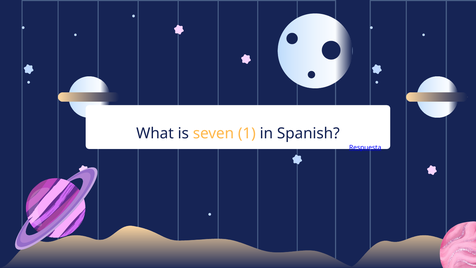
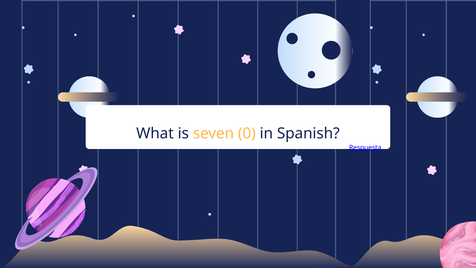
1: 1 -> 0 (247, 133)
